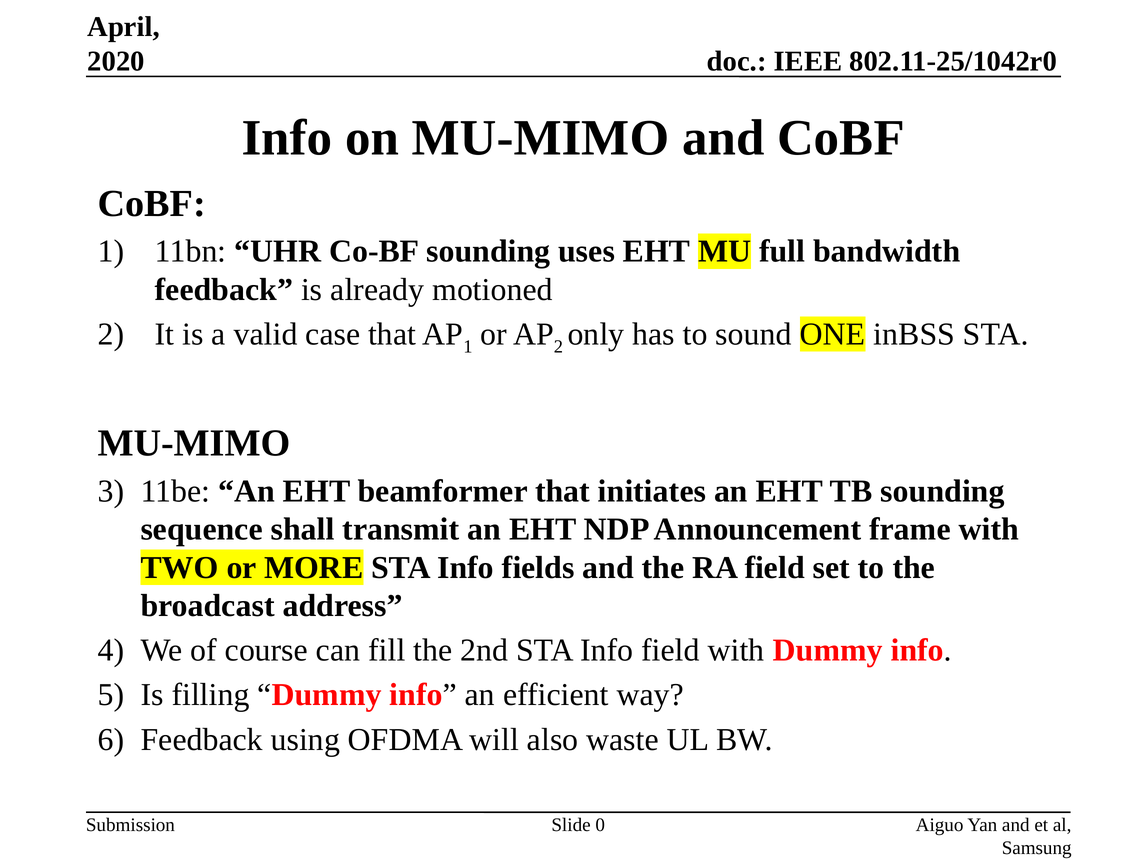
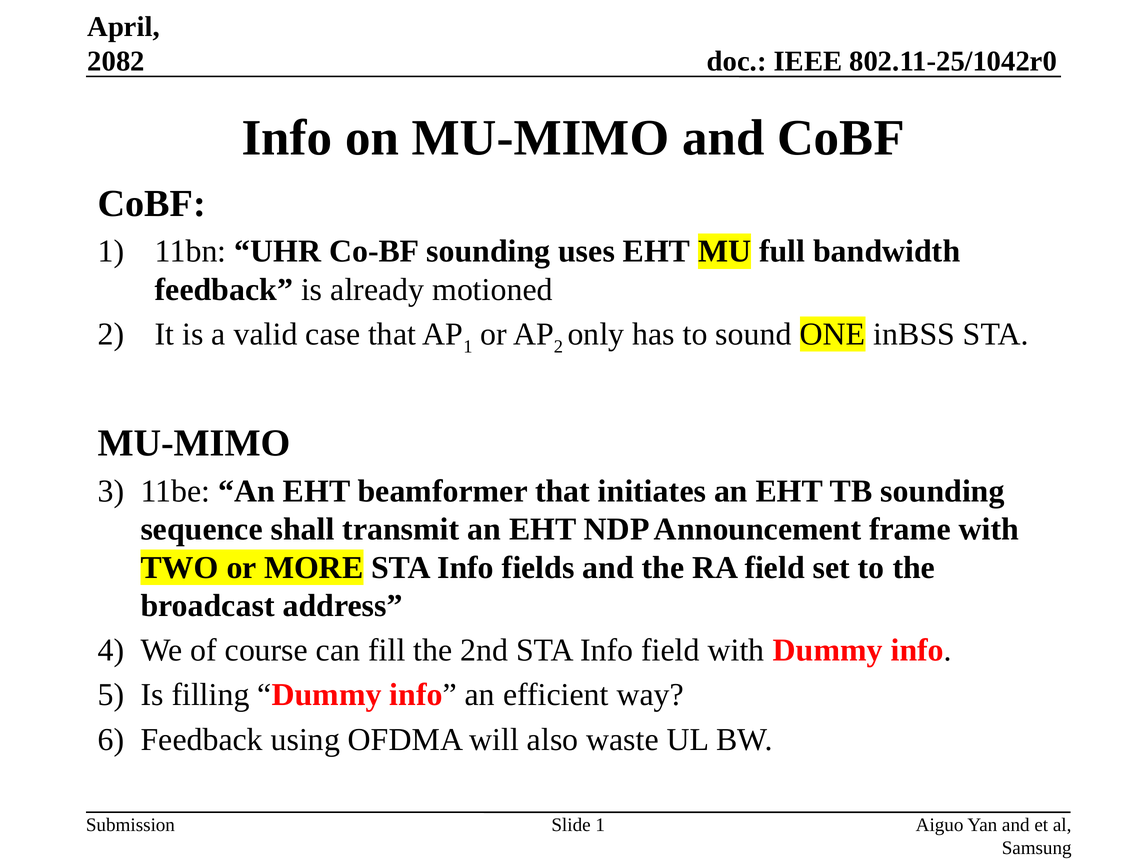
2020: 2020 -> 2082 (116, 61)
Slide 0: 0 -> 1 (600, 825)
